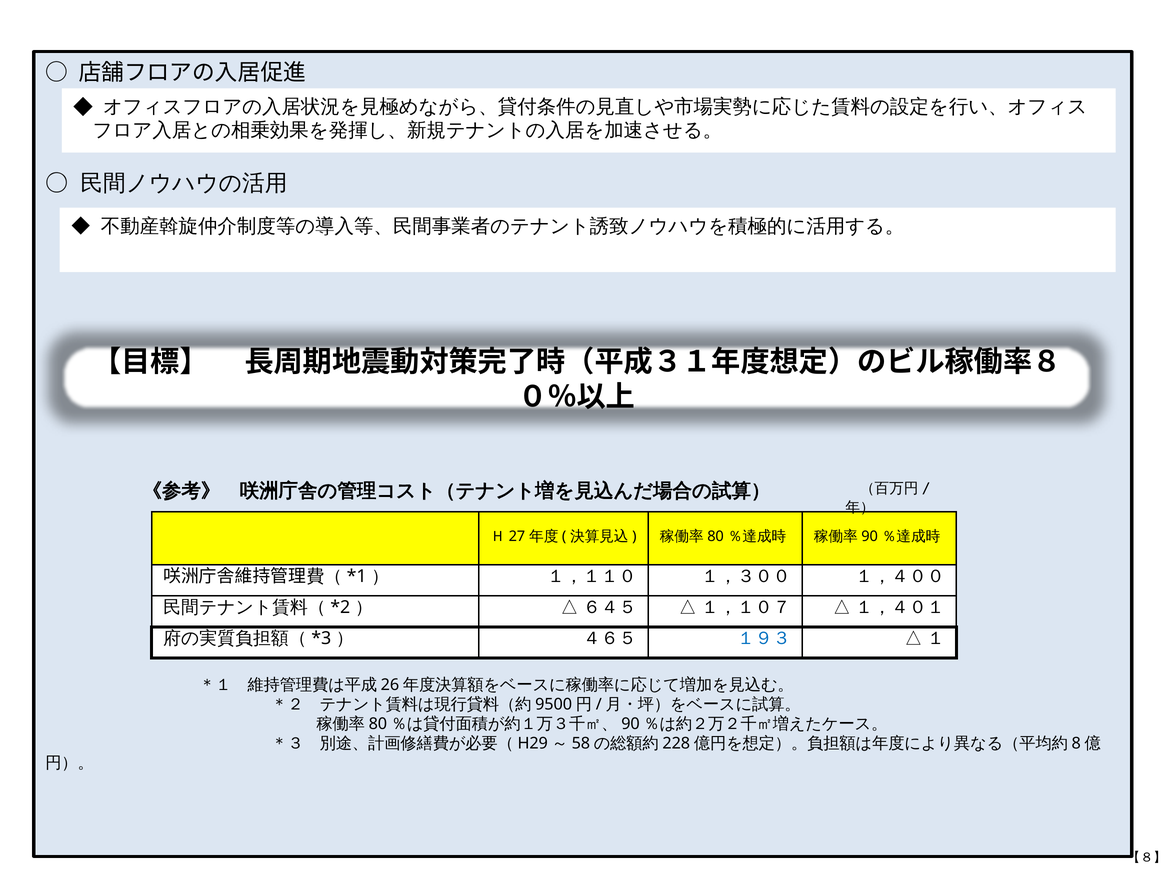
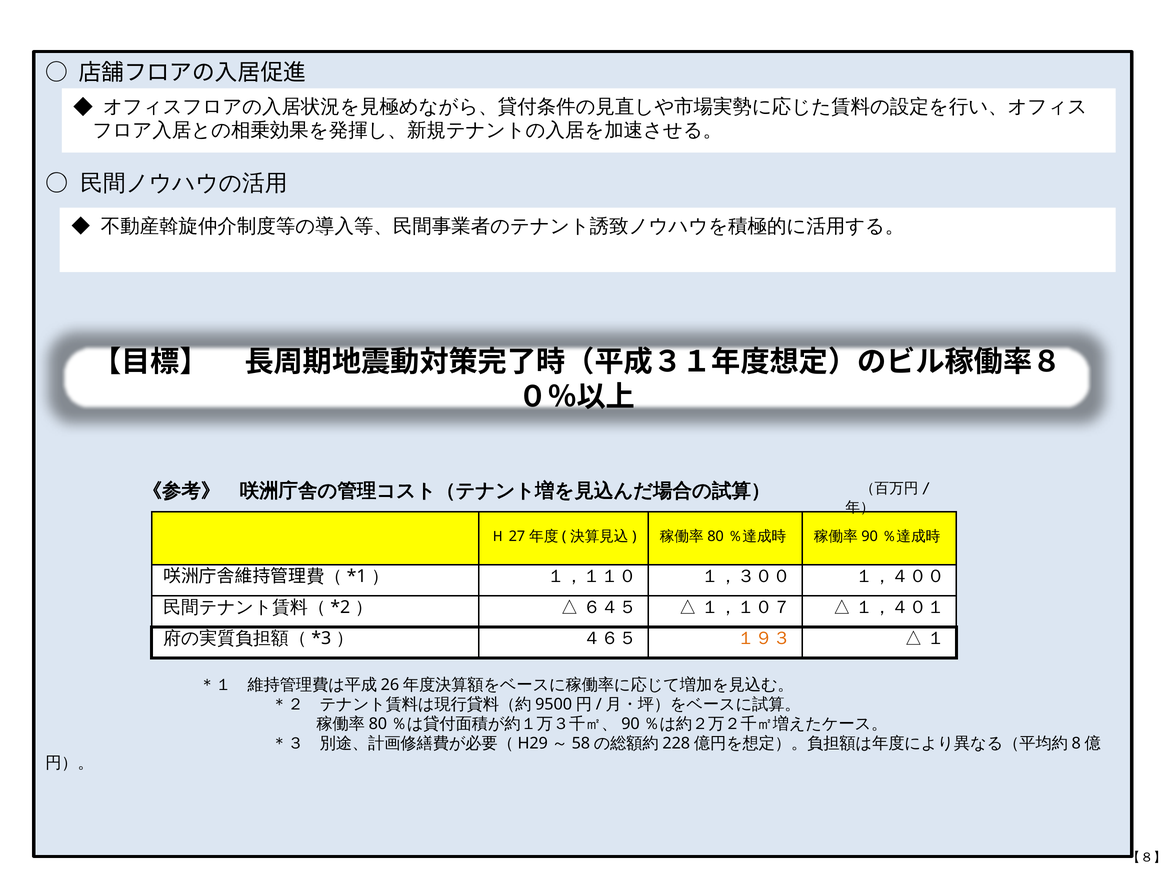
１９３ colour: blue -> orange (764, 639)
